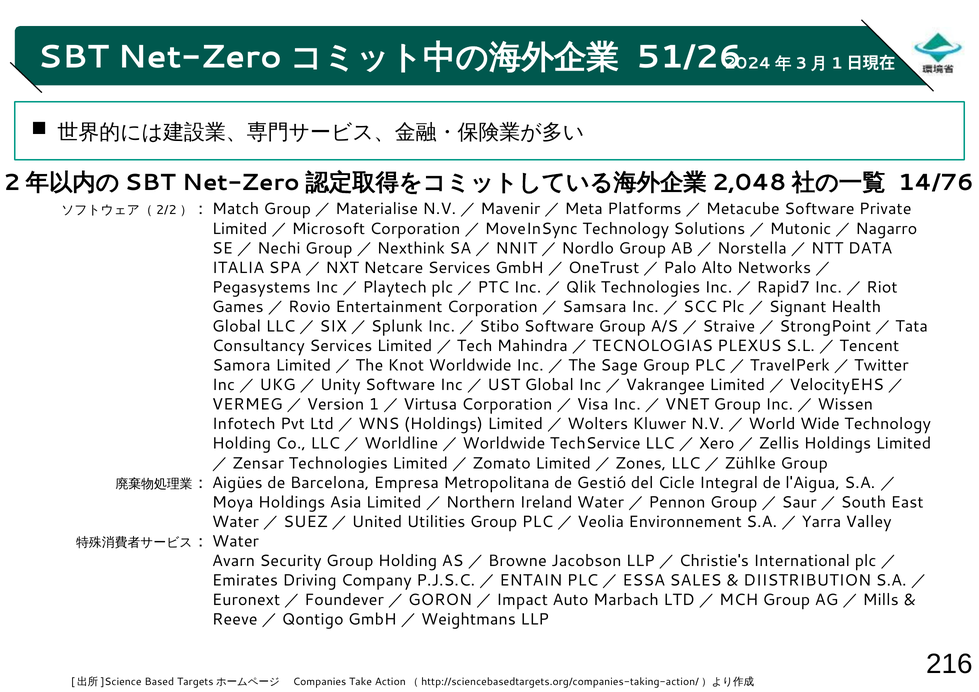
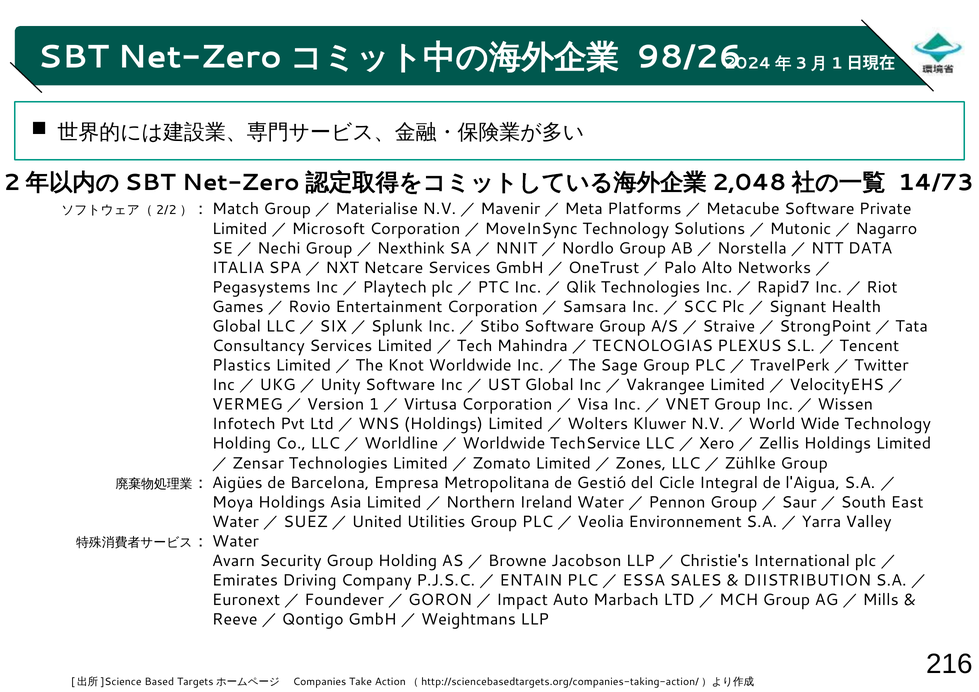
51/26: 51/26 -> 98/26 (689, 57)
14/76: 14/76 -> 14/73 (936, 182)
Samora: Samora -> Plastics (241, 366)
